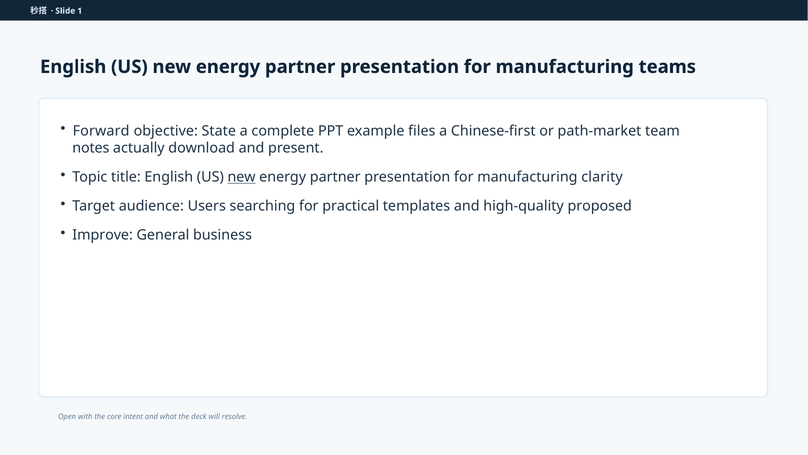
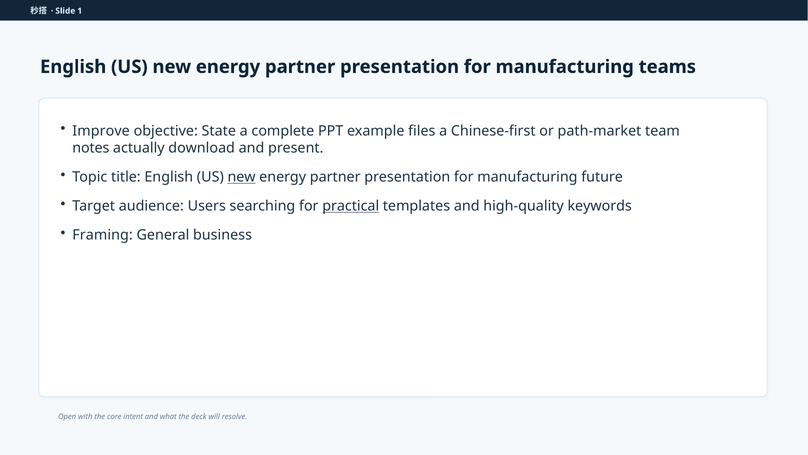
Forward: Forward -> Improve (101, 131)
clarity: clarity -> future (602, 177)
practical underline: none -> present (351, 206)
proposed: proposed -> keywords (600, 206)
Improve: Improve -> Framing (103, 235)
